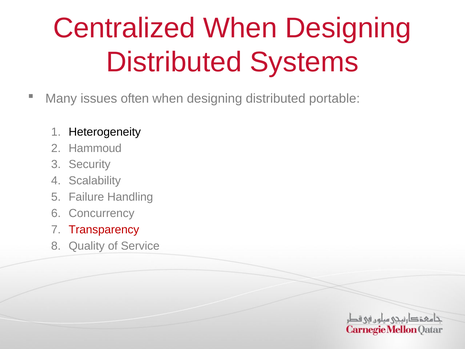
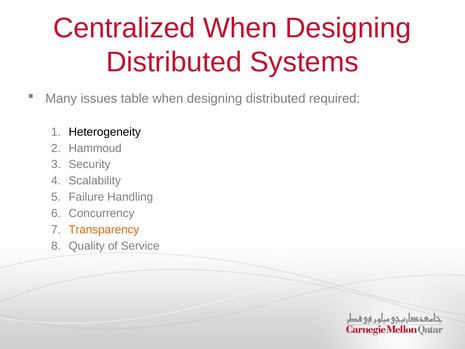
often: often -> table (135, 99)
portable: portable -> required (335, 99)
Transparency colour: red -> orange (104, 229)
